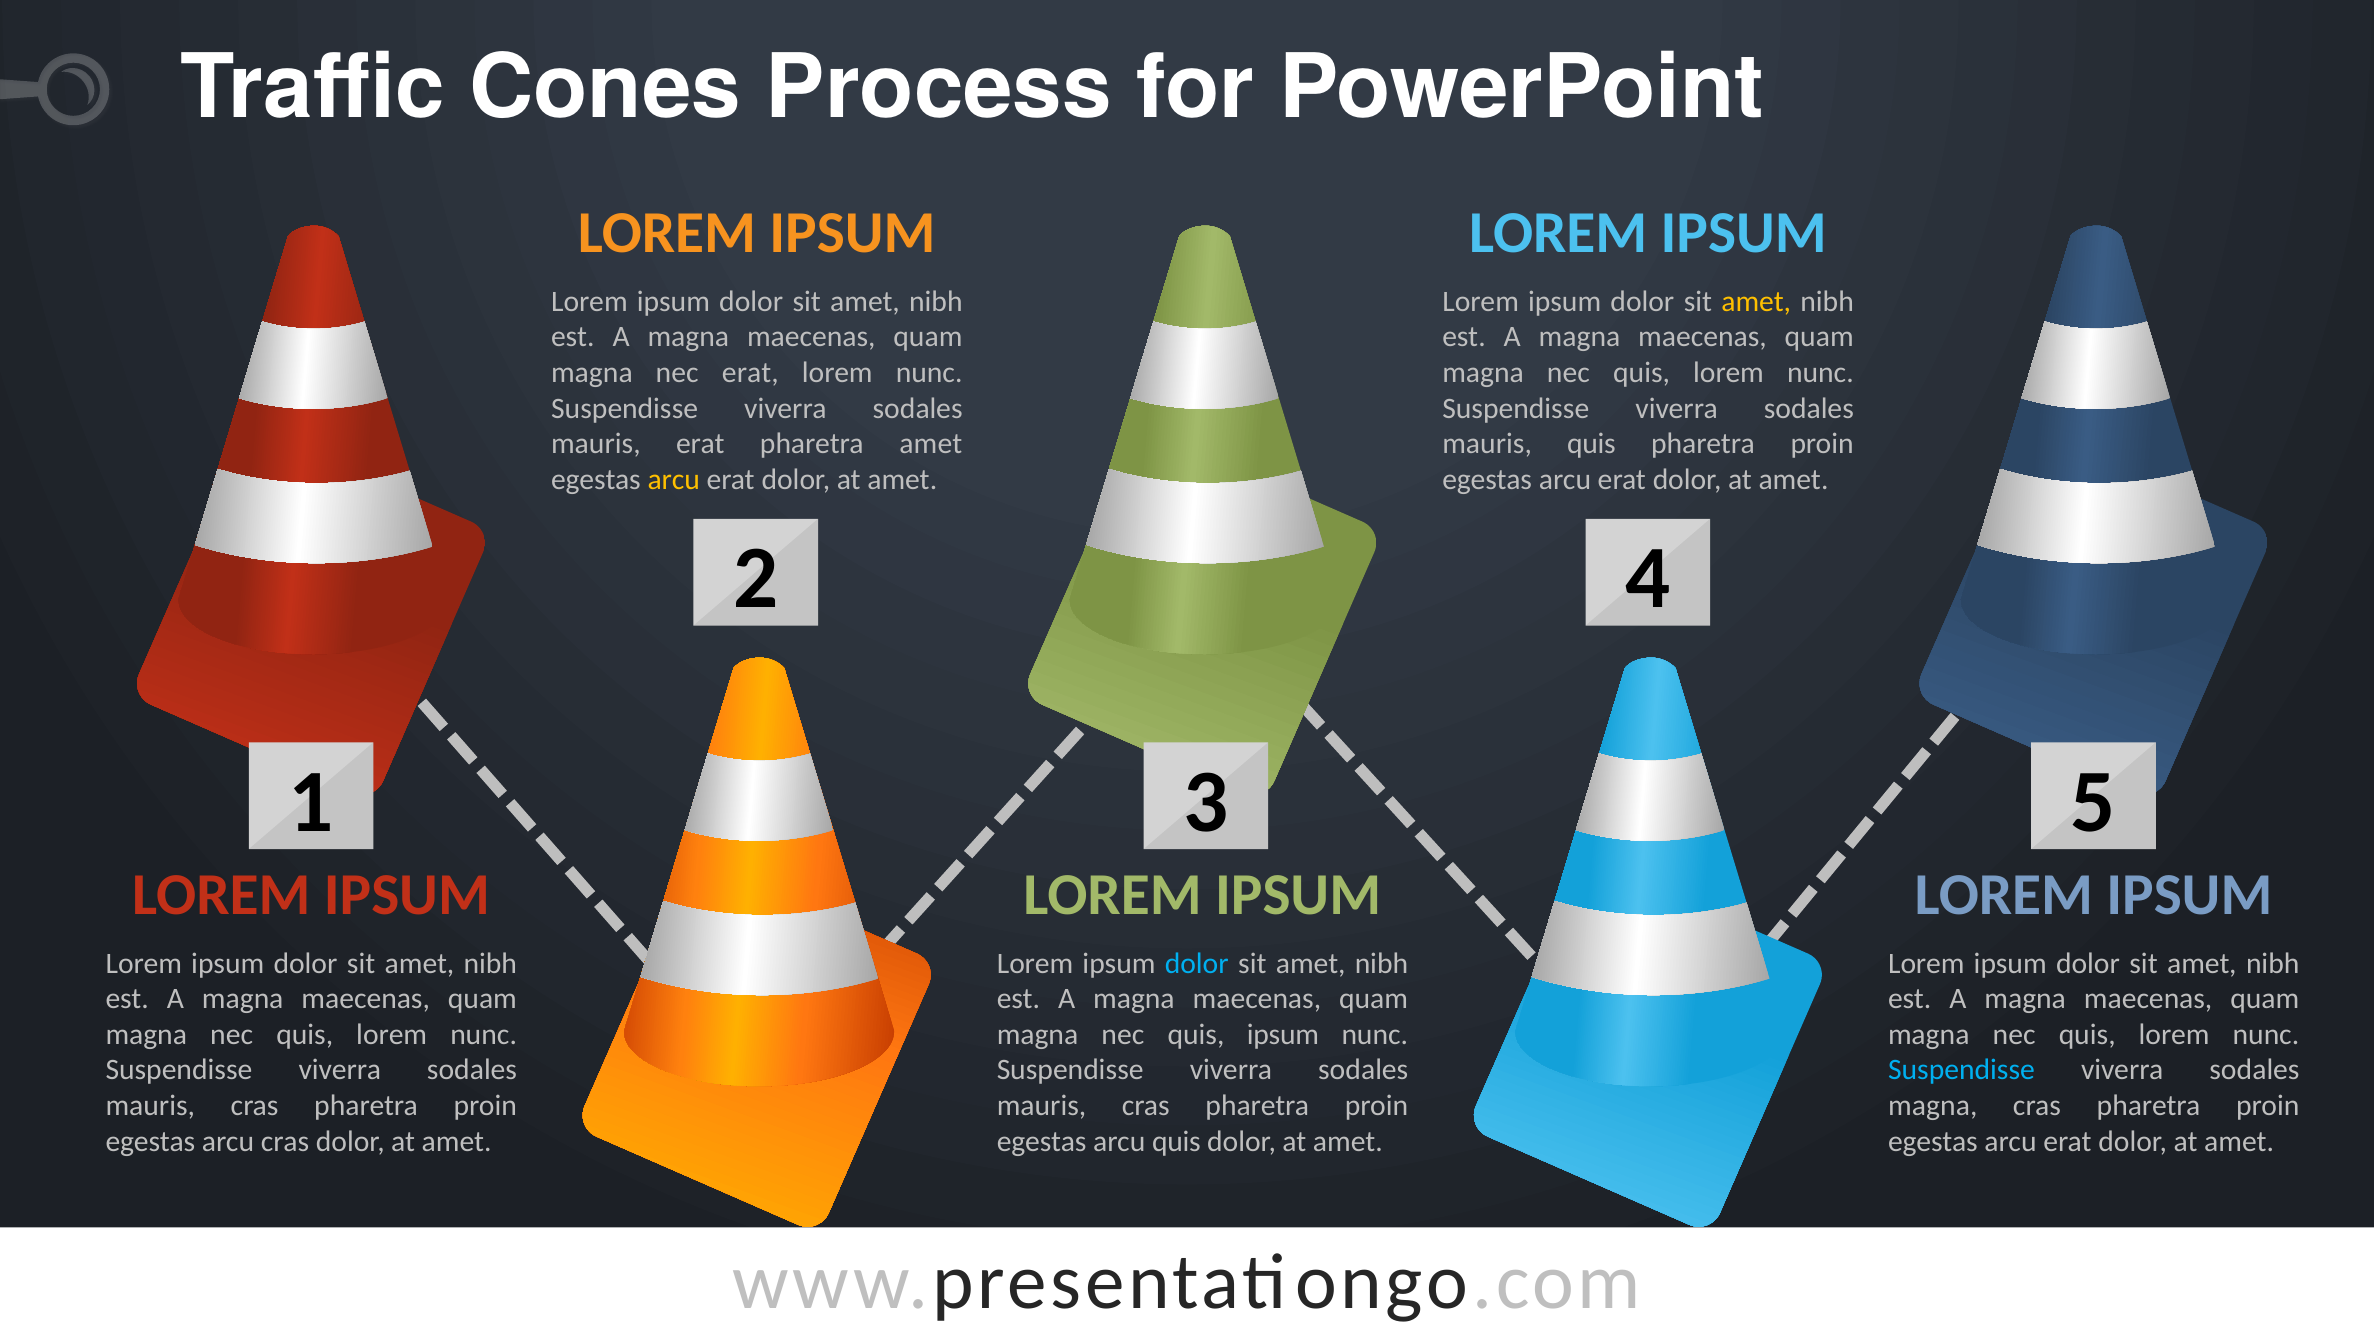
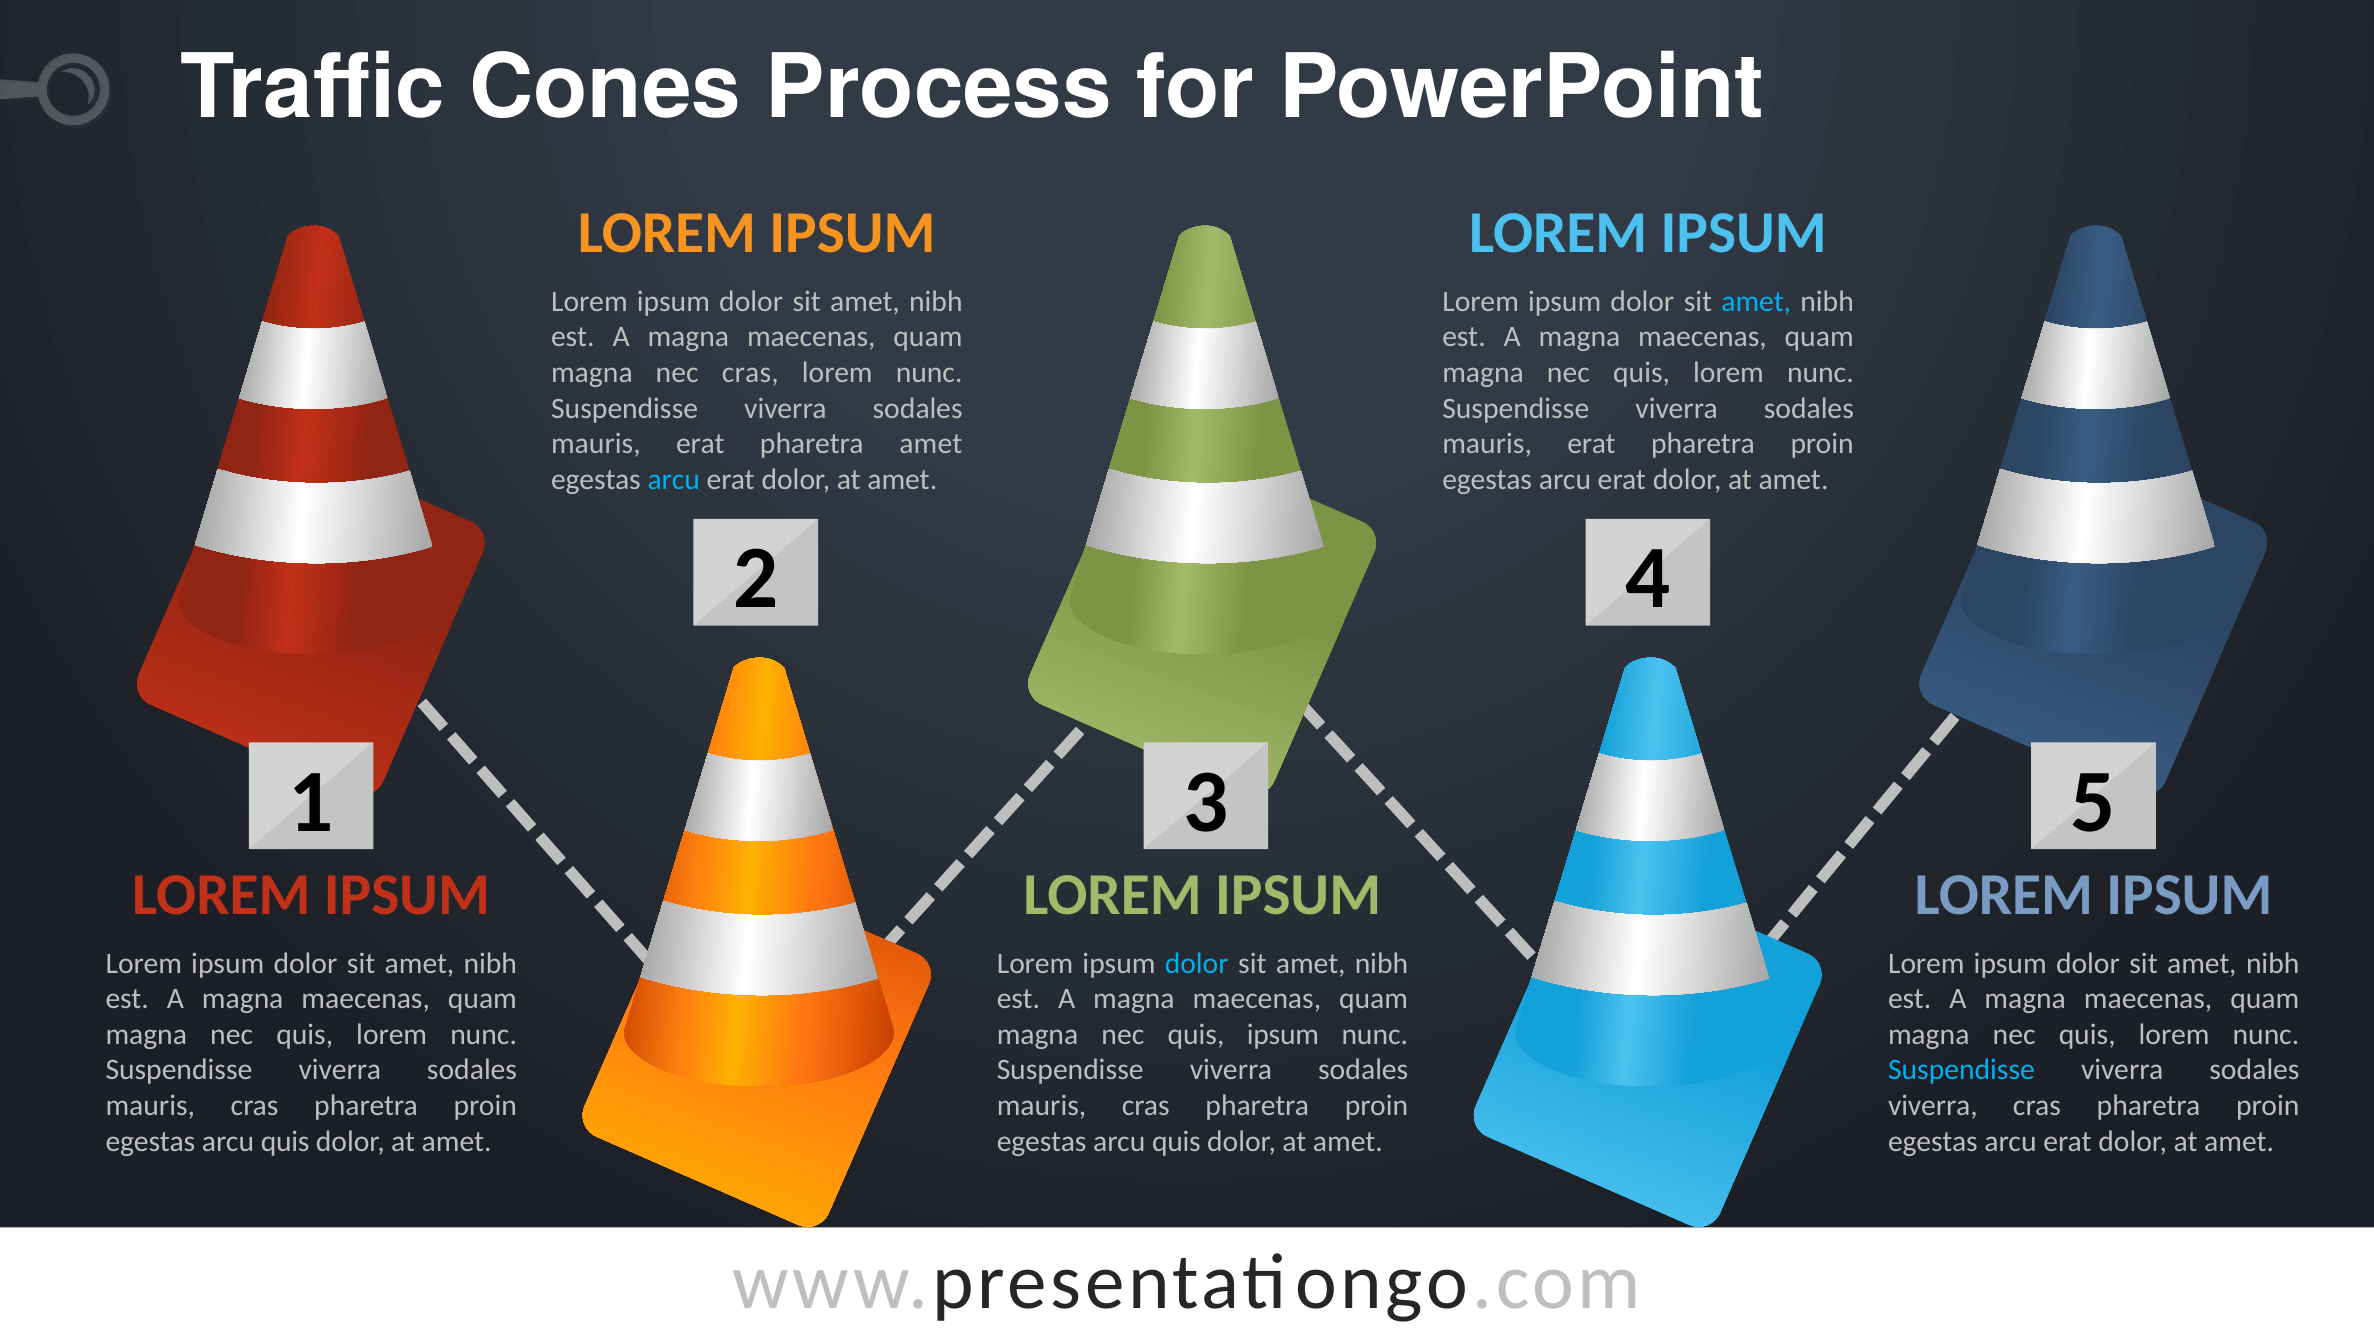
amet colour: yellow -> light blue (1756, 302)
nec erat: erat -> cras (750, 373)
quis: quis -> erat (1592, 444)
arcu colour: yellow -> light blue (674, 480)
magna: magna -> viverra (1933, 1106)
cras: cras -> quis (285, 1142)
